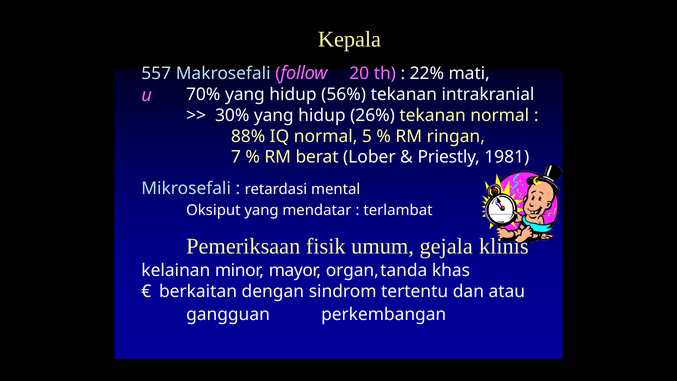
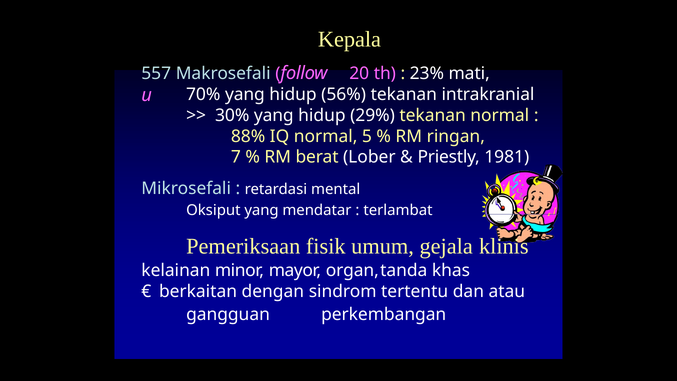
22%: 22% -> 23% (427, 74)
26%: 26% -> 29% (373, 115)
